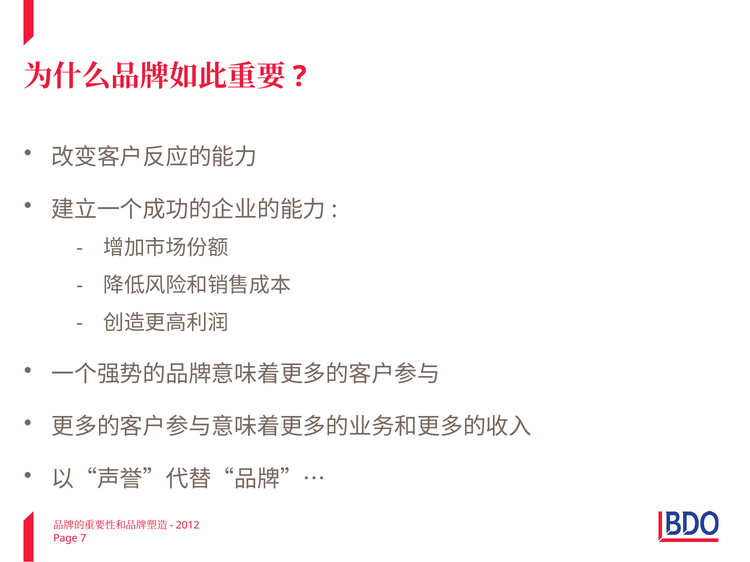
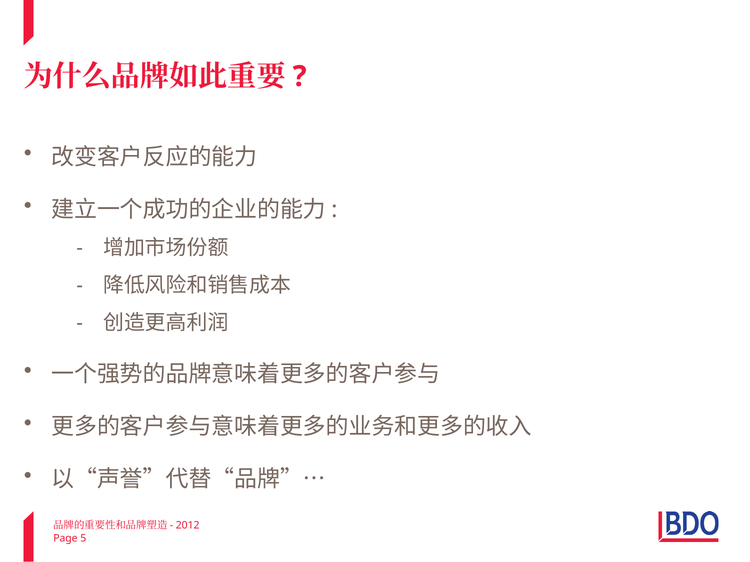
7: 7 -> 5 (83, 539)
